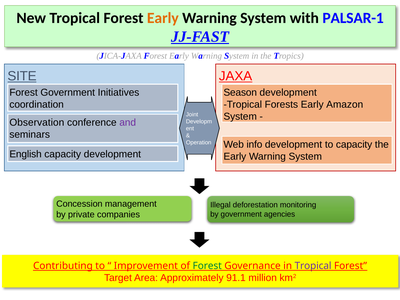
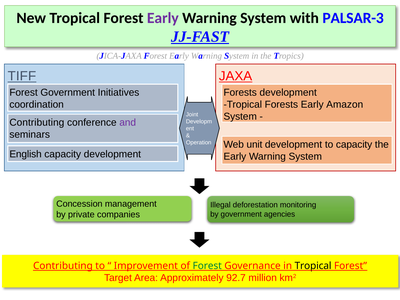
Early colour: orange -> purple (163, 18)
PALSAR-1: PALSAR-1 -> PALSAR-3 (353, 18)
SITE: SITE -> TIFF (22, 76)
Season: Season -> Forests (240, 92)
Observation: Observation -> Contributing (37, 123)
info: info -> unit (254, 145)
Tropical colour: purple -> black (313, 266)
91.1: 91.1 -> 92.7 (236, 278)
